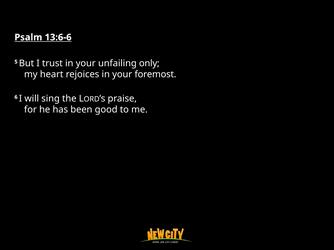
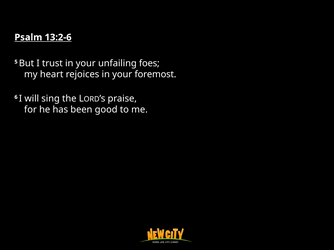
13:6-6: 13:6-6 -> 13:2-6 (58, 37)
only: only -> foes (149, 63)
